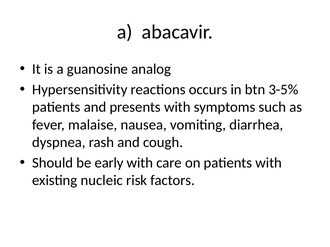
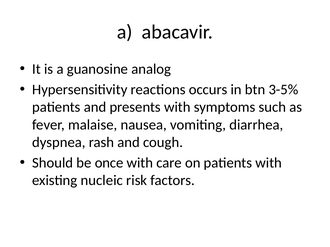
early: early -> once (109, 163)
